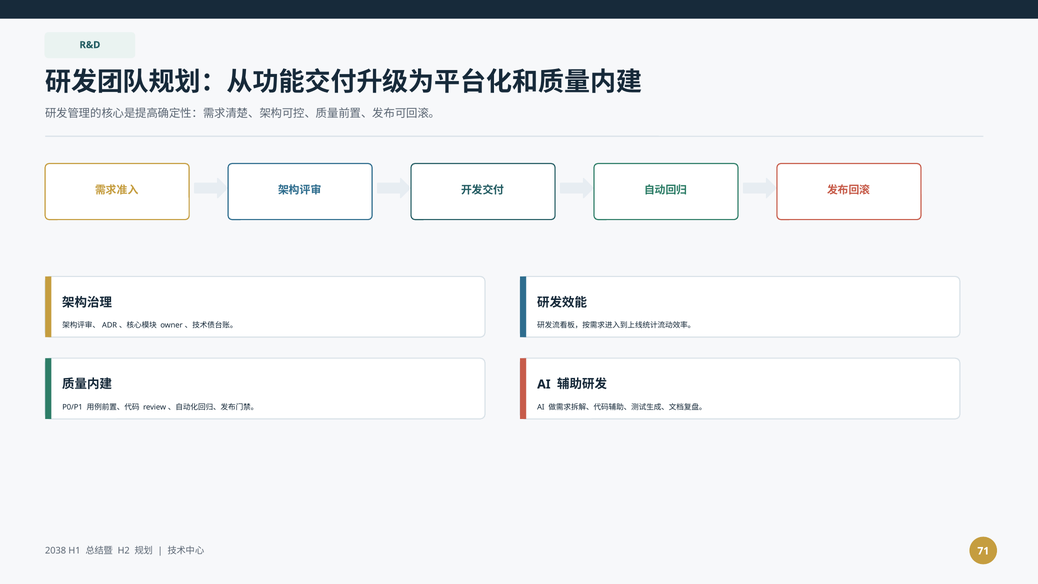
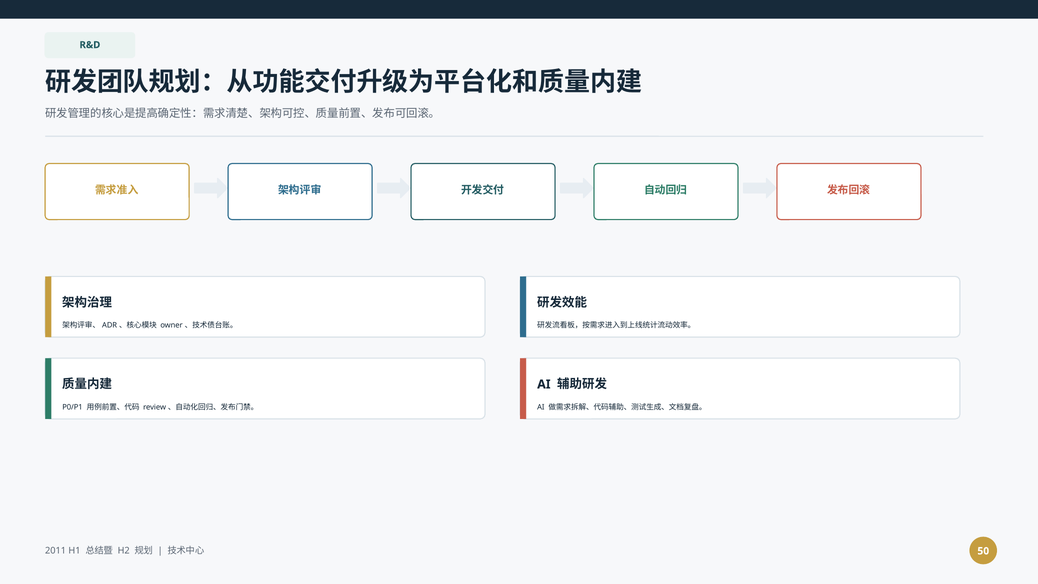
2038: 2038 -> 2011 (56, 551)
71: 71 -> 50 (983, 551)
